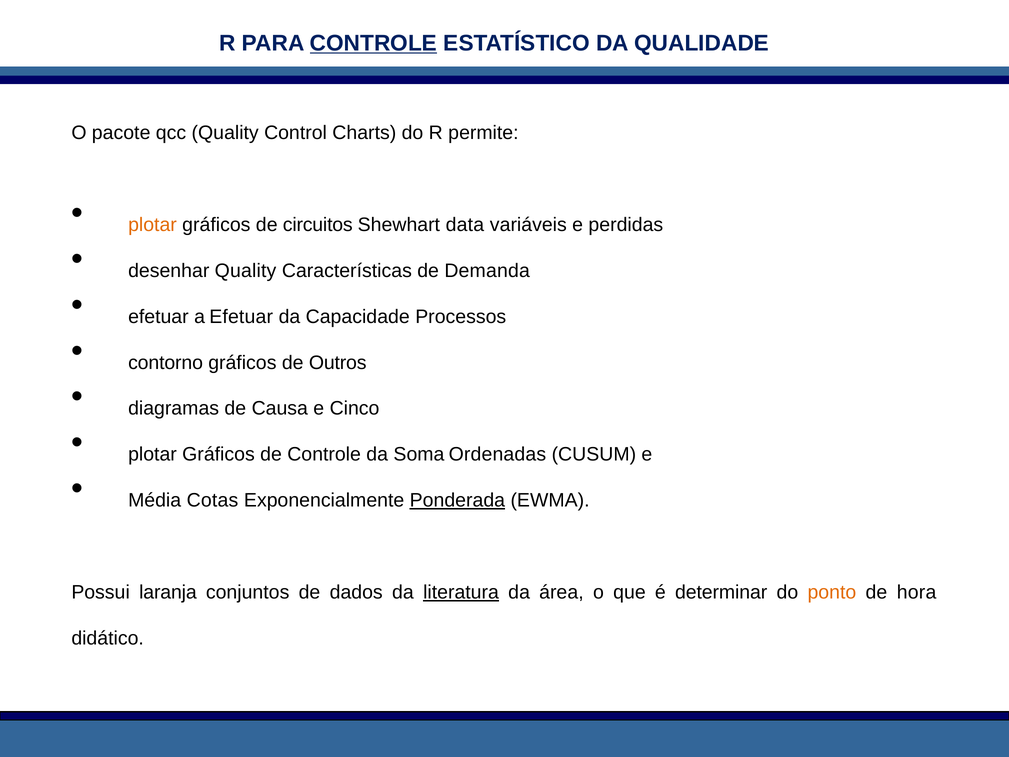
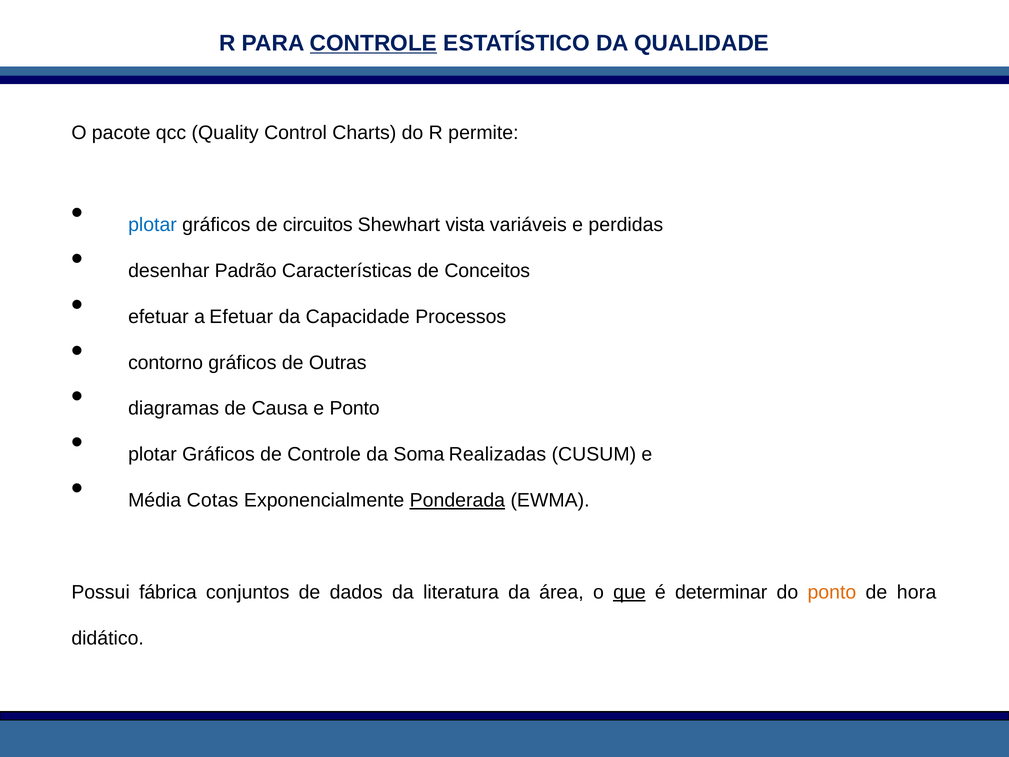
plotar colour: orange -> blue (152, 225)
data: data -> vista (465, 225)
desenhar Quality: Quality -> Padrão (246, 271)
Demanda: Demanda -> Conceitos (487, 271)
Outros: Outros -> Outras (338, 362)
e Cinco: Cinco -> Ponto (355, 408)
Ordenadas: Ordenadas -> Realizadas (497, 454)
laranja: laranja -> fábrica (168, 592)
literatura underline: present -> none (461, 592)
que underline: none -> present (629, 592)
